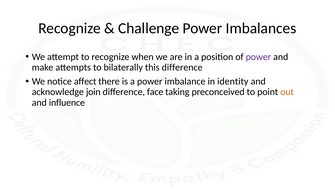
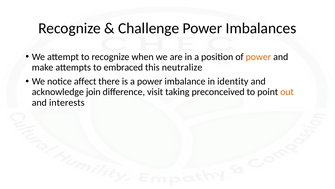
power colour: purple -> orange (258, 57)
bilaterally: bilaterally -> embraced (123, 67)
this difference: difference -> neutralize (182, 67)
face: face -> visit (155, 92)
influence: influence -> interests (67, 102)
